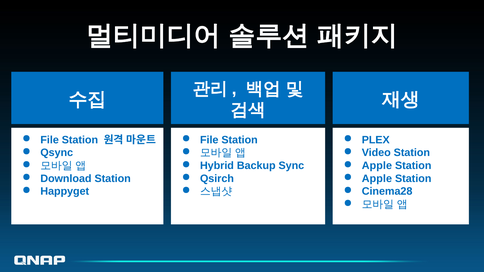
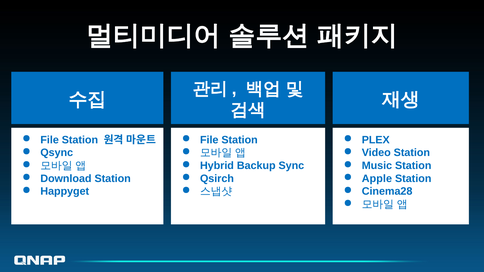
Apple: Apple -> Music (377, 166)
